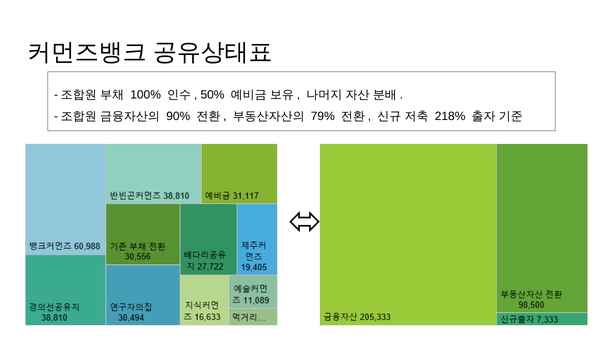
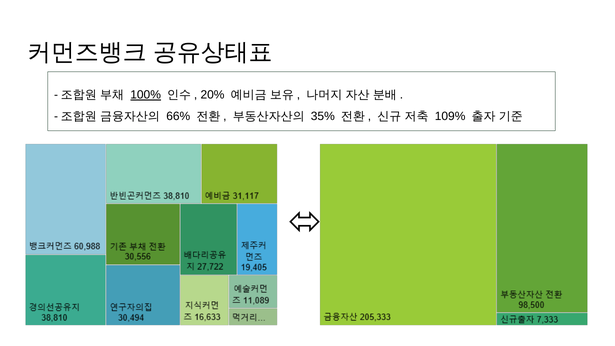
100% underline: none -> present (146, 95)
50%: 50% -> 20% (213, 95)
90%: 90% -> 66% (178, 116)
79%: 79% -> 35% (323, 116)
218%: 218% -> 109% (450, 116)
